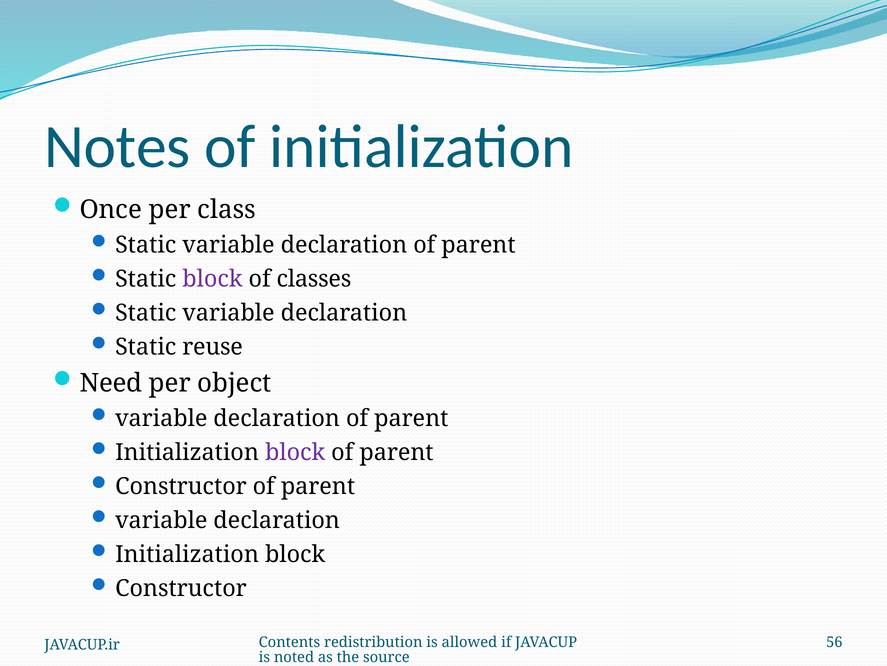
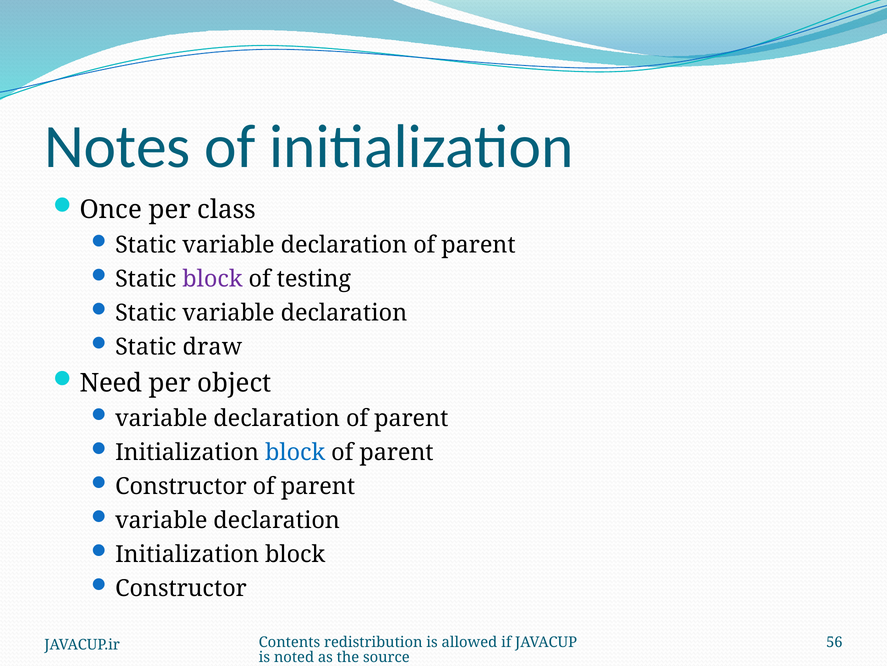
classes: classes -> testing (314, 279)
reuse: reuse -> draw (212, 347)
block colour: purple -> blue (295, 452)
